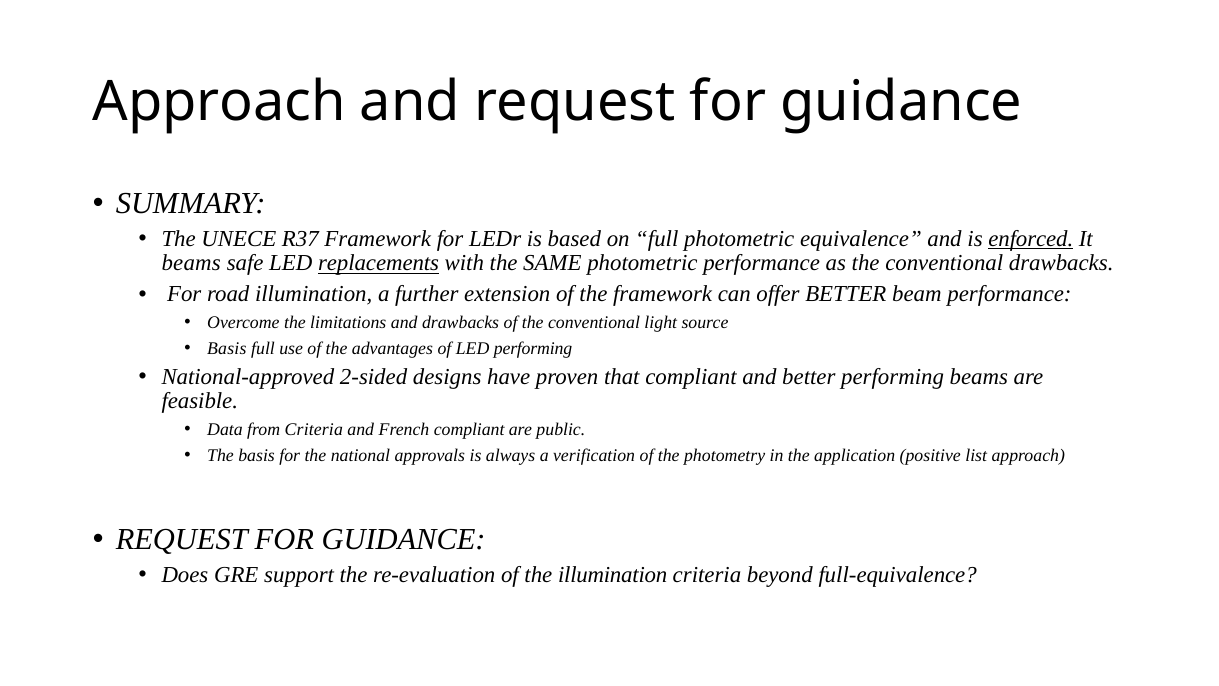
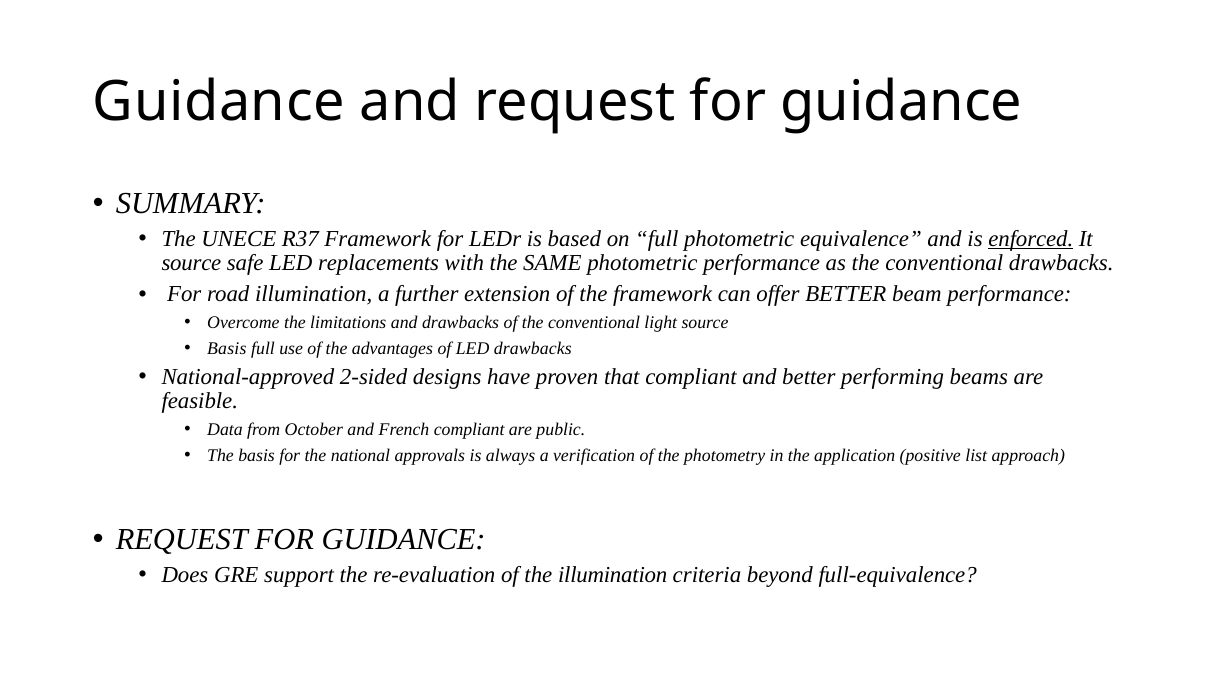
Approach: Approach -> Guidance (219, 102)
beams: beams -> source (191, 263)
replacements underline: present -> none (379, 263)
LED performing: performing -> drawbacks (533, 348)
from Criteria: Criteria -> October (314, 430)
